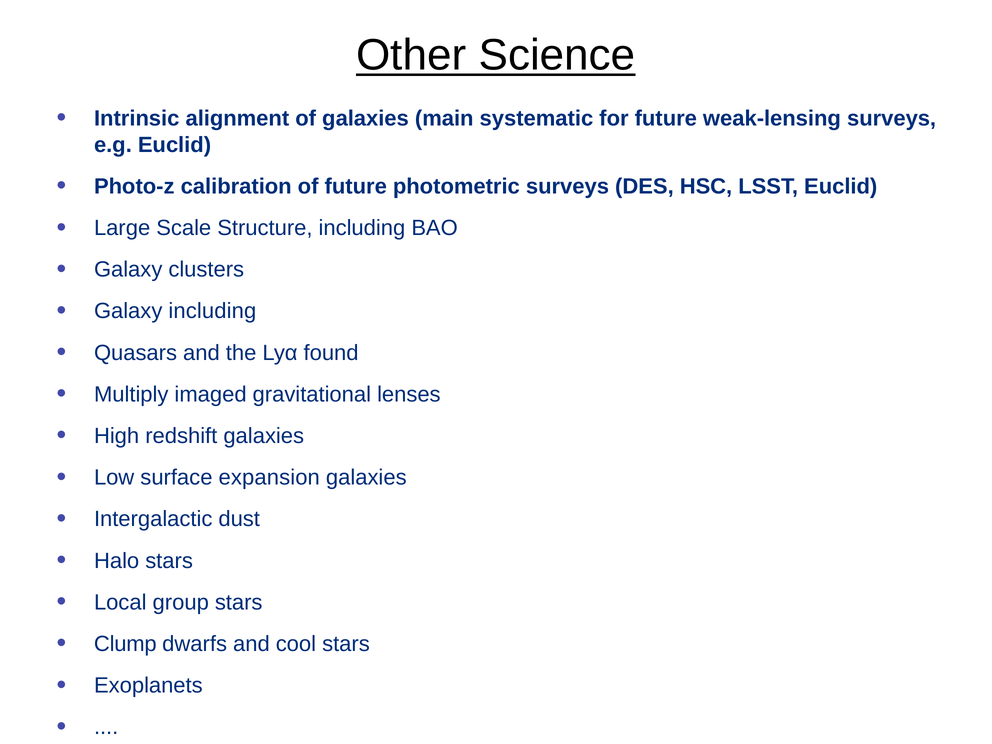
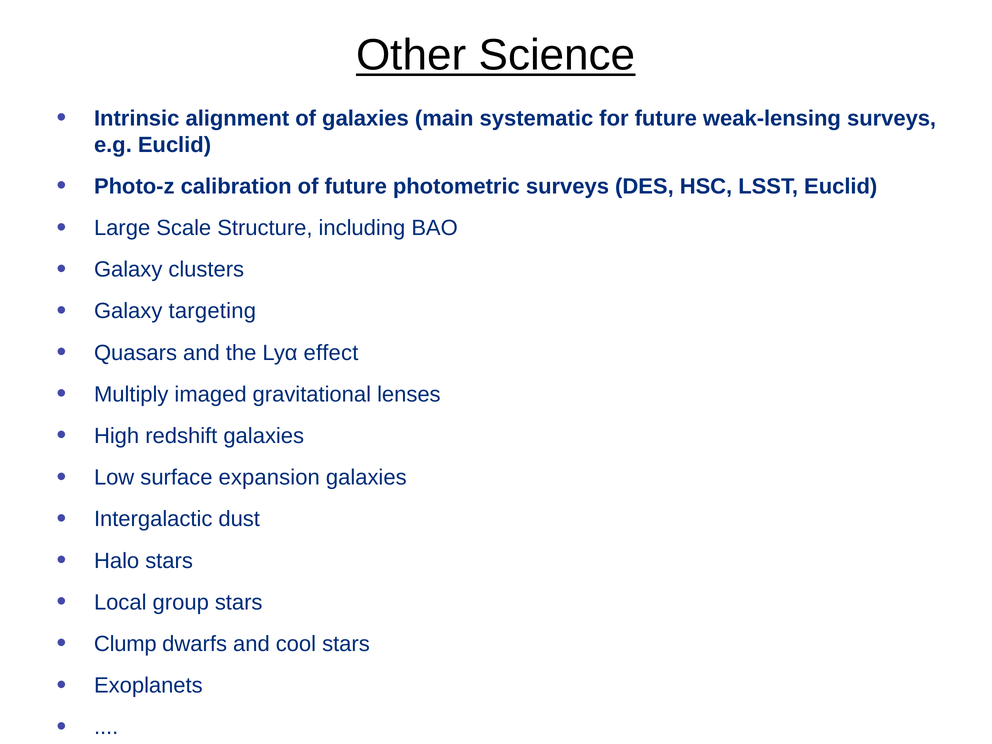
Galaxy including: including -> targeting (212, 311)
found: found -> effect (331, 353)
